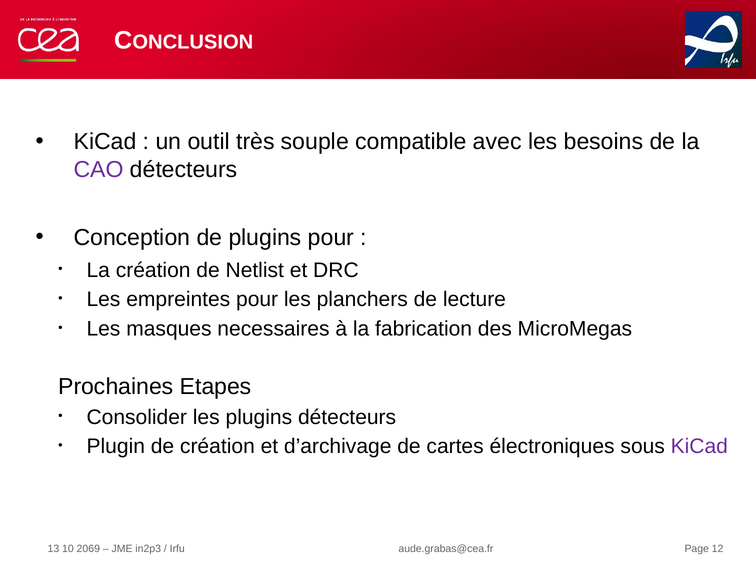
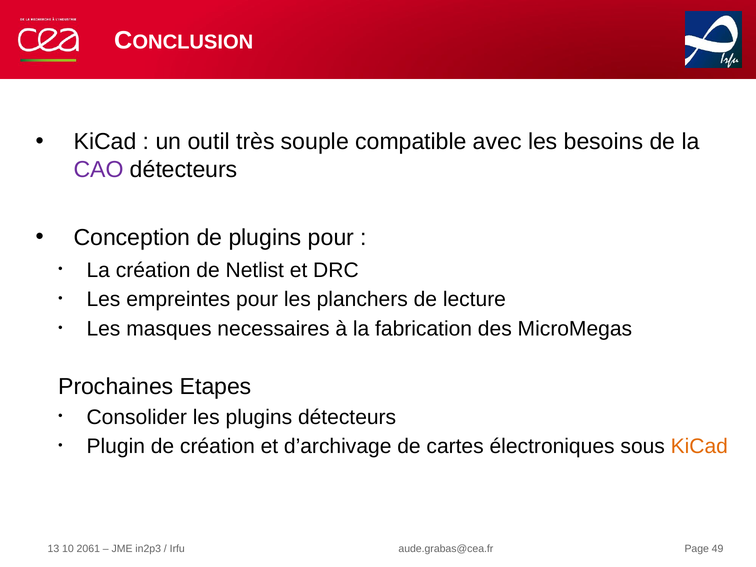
KiCad colour: purple -> orange (699, 447)
2069: 2069 -> 2061 (88, 549)
12: 12 -> 49 (718, 549)
